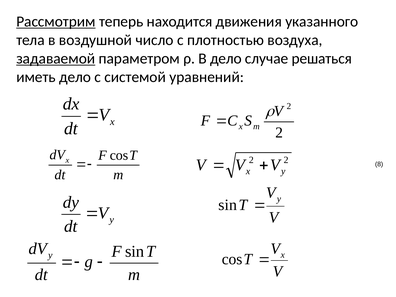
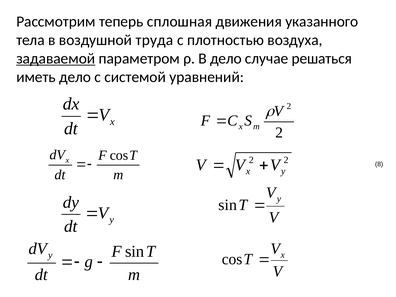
Рассмотрим underline: present -> none (56, 22)
находится: находится -> сплошная (180, 22)
число: число -> труда (154, 40)
